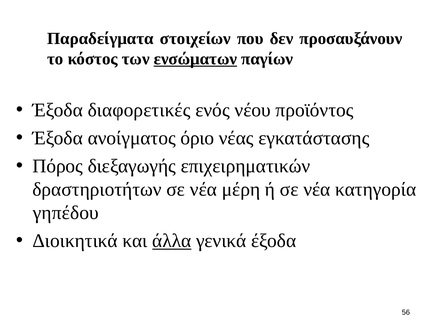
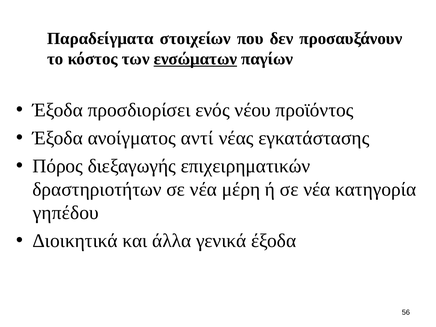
διαφορετικές: διαφορετικές -> προσδιορίσει (139, 110)
όριο: όριο -> αντί (197, 138)
άλλα underline: present -> none (172, 241)
